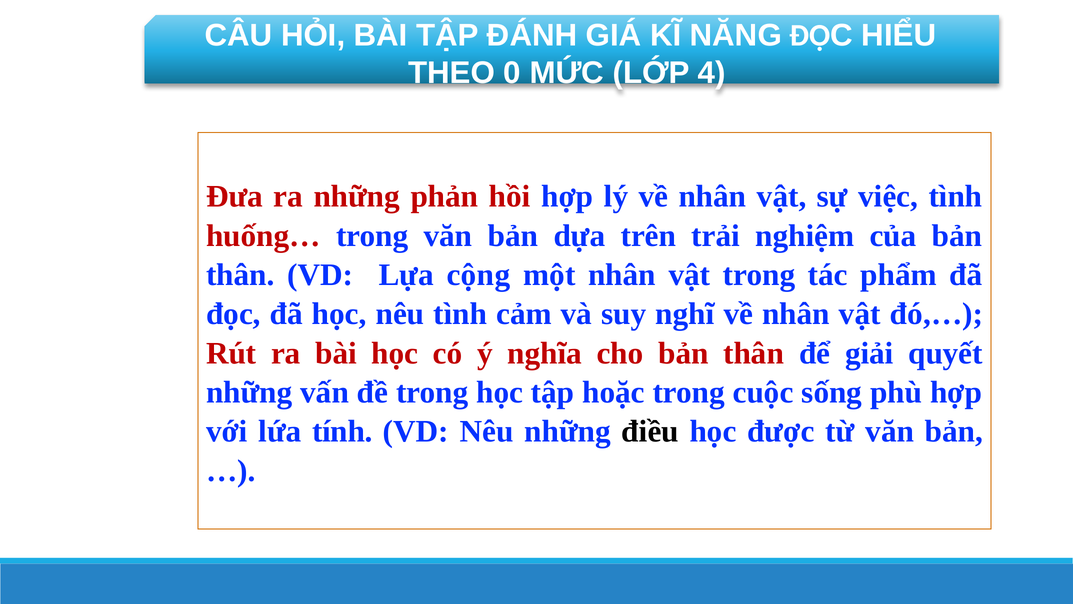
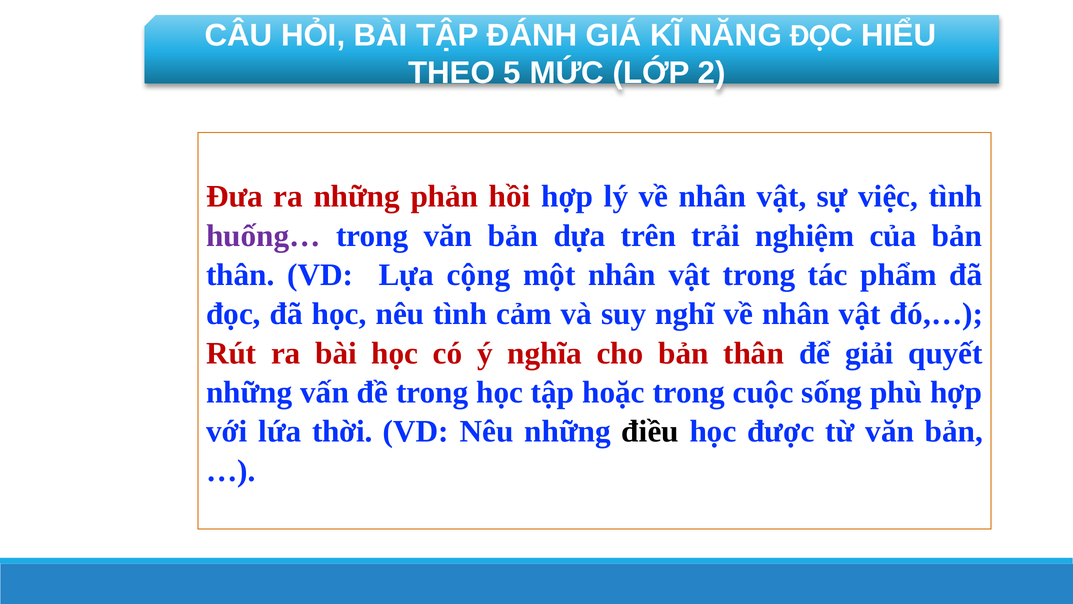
0: 0 -> 5 (512, 73)
4: 4 -> 2 (712, 73)
huống… colour: red -> purple (263, 236)
tính: tính -> thời (342, 431)
